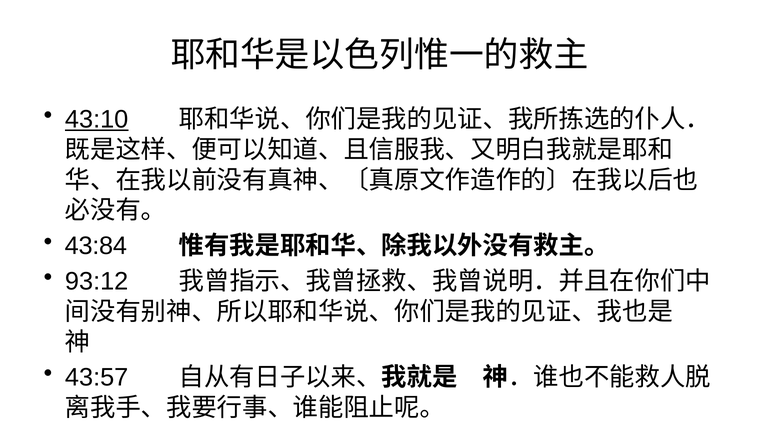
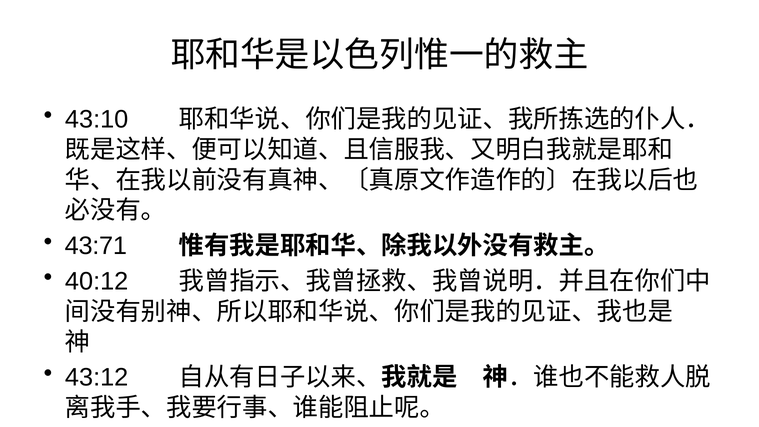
43:10 underline: present -> none (97, 119)
43:84: 43:84 -> 43:71 (96, 246)
93:12: 93:12 -> 40:12 (97, 281)
43:57: 43:57 -> 43:12 (97, 378)
